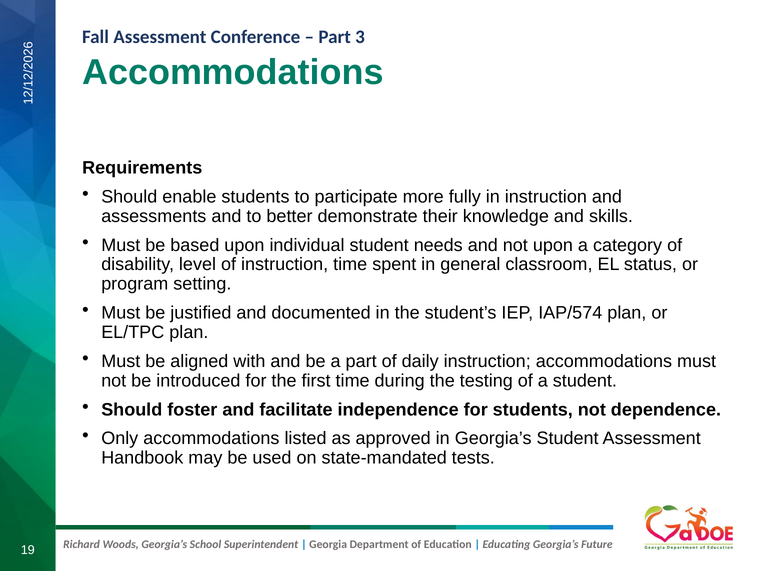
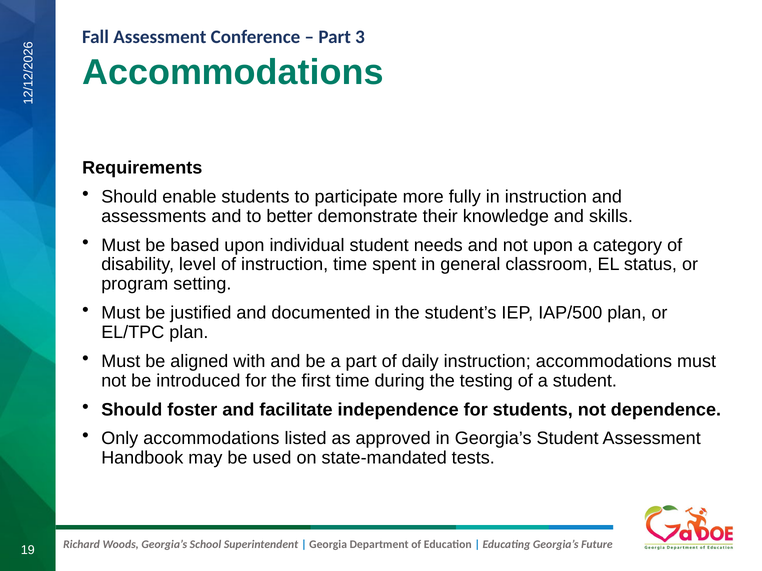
IAP/574: IAP/574 -> IAP/500 (570, 313)
